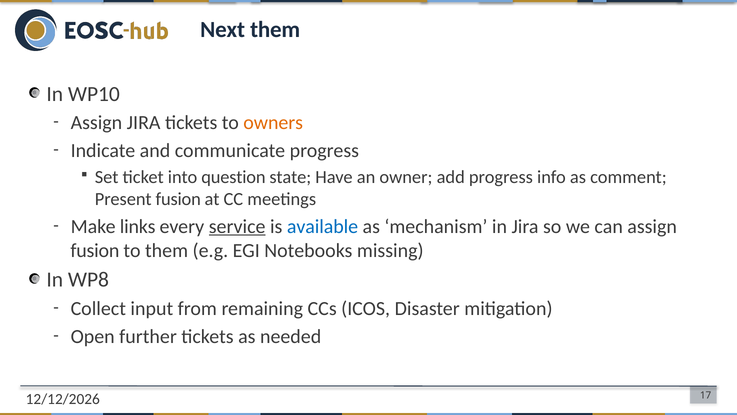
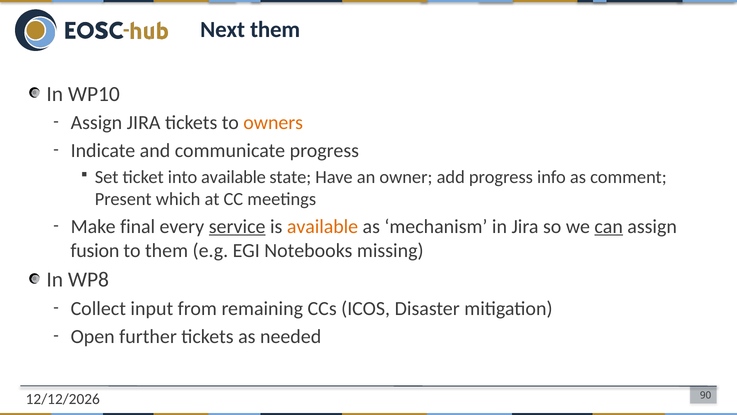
into question: question -> available (233, 177)
Present fusion: fusion -> which (178, 199)
links: links -> final (138, 226)
available colour: blue -> orange (323, 226)
can underline: none -> present (609, 226)
17: 17 -> 90 (706, 395)
